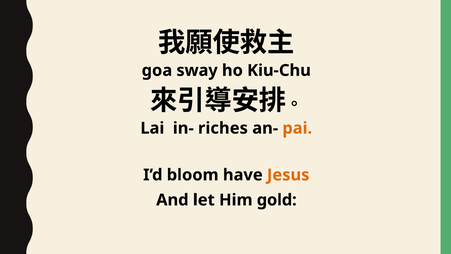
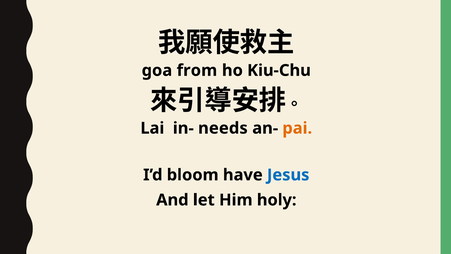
sway: sway -> from (197, 70)
riches: riches -> needs (223, 128)
Jesus colour: orange -> blue (288, 175)
gold: gold -> holy (277, 200)
